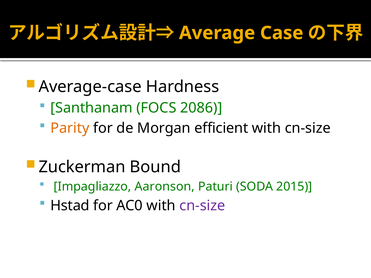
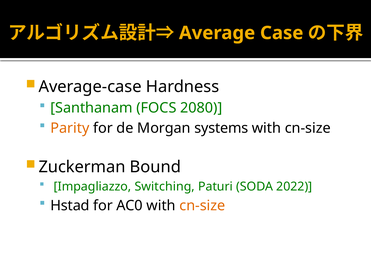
2086: 2086 -> 2080 (201, 108)
efficient: efficient -> systems (221, 128)
Aaronson: Aaronson -> Switching (165, 187)
2015: 2015 -> 2022 (294, 187)
cn-size colour: purple -> orange (202, 206)
